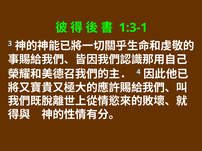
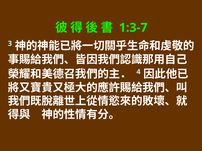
1:3-1: 1:3-1 -> 1:3-7 (133, 28)
